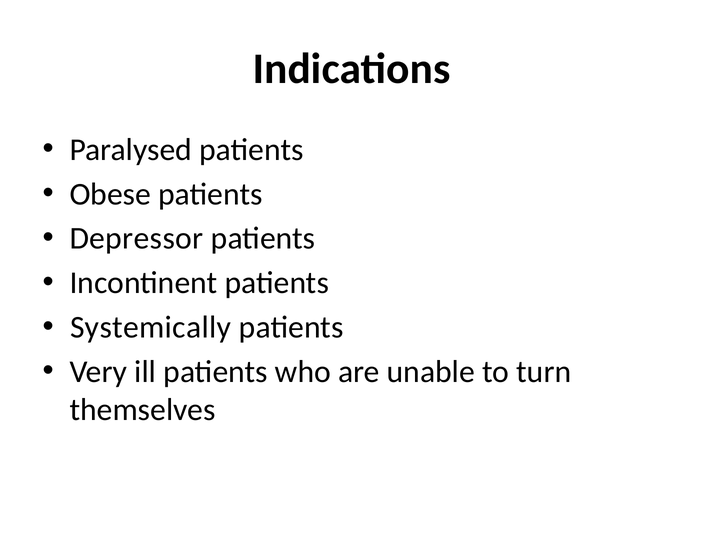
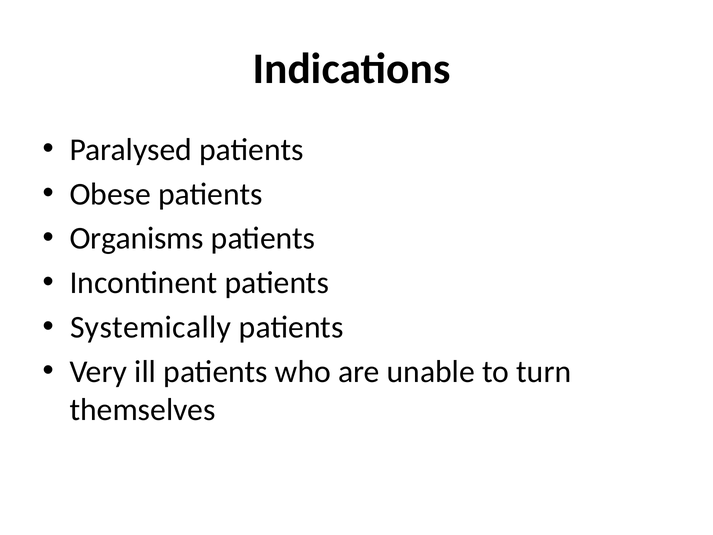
Depressor: Depressor -> Organisms (137, 238)
